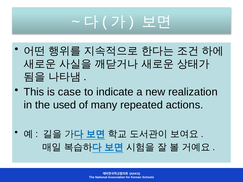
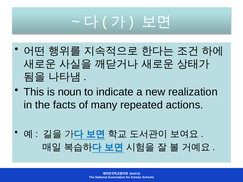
case: case -> noun (70, 92)
used: used -> facts (64, 105)
